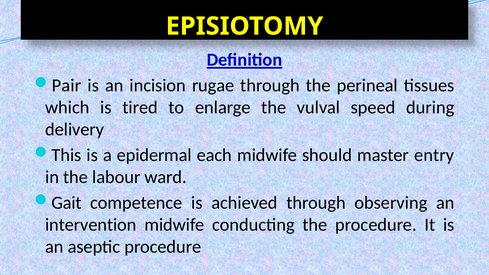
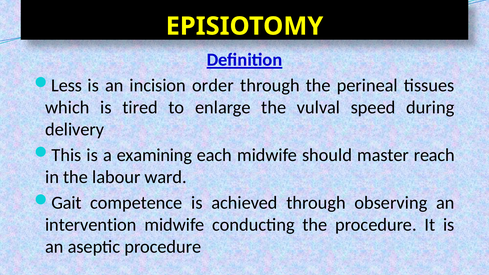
Pair: Pair -> Less (67, 86)
rugae: rugae -> order (213, 86)
epidermal: epidermal -> examining (154, 155)
entry: entry -> reach (434, 155)
